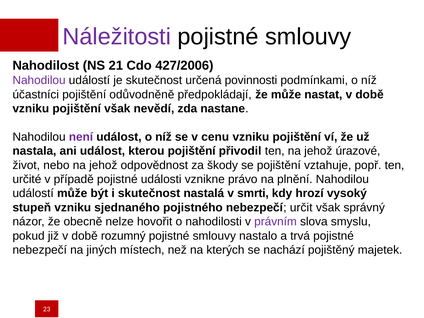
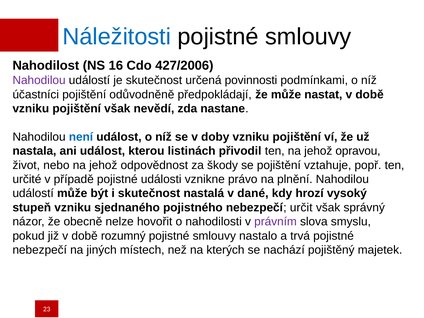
Náležitosti colour: purple -> blue (117, 37)
21: 21 -> 16 (116, 66)
není colour: purple -> blue (81, 137)
cenu: cenu -> doby (215, 137)
kterou pojištění: pojištění -> listinách (192, 151)
úrazové: úrazové -> opravou (358, 151)
smrti: smrti -> dané (253, 193)
